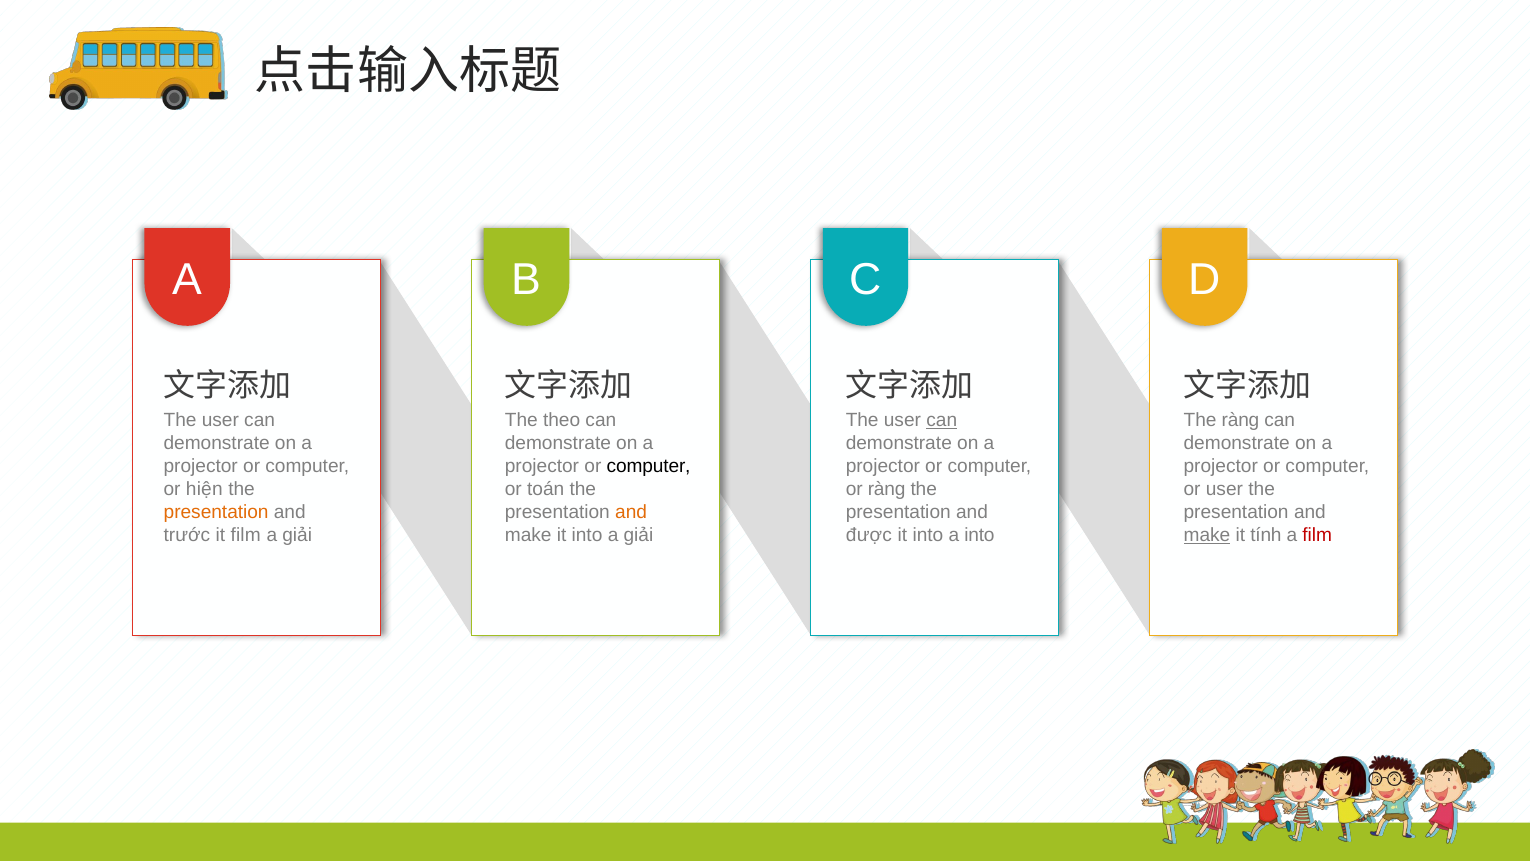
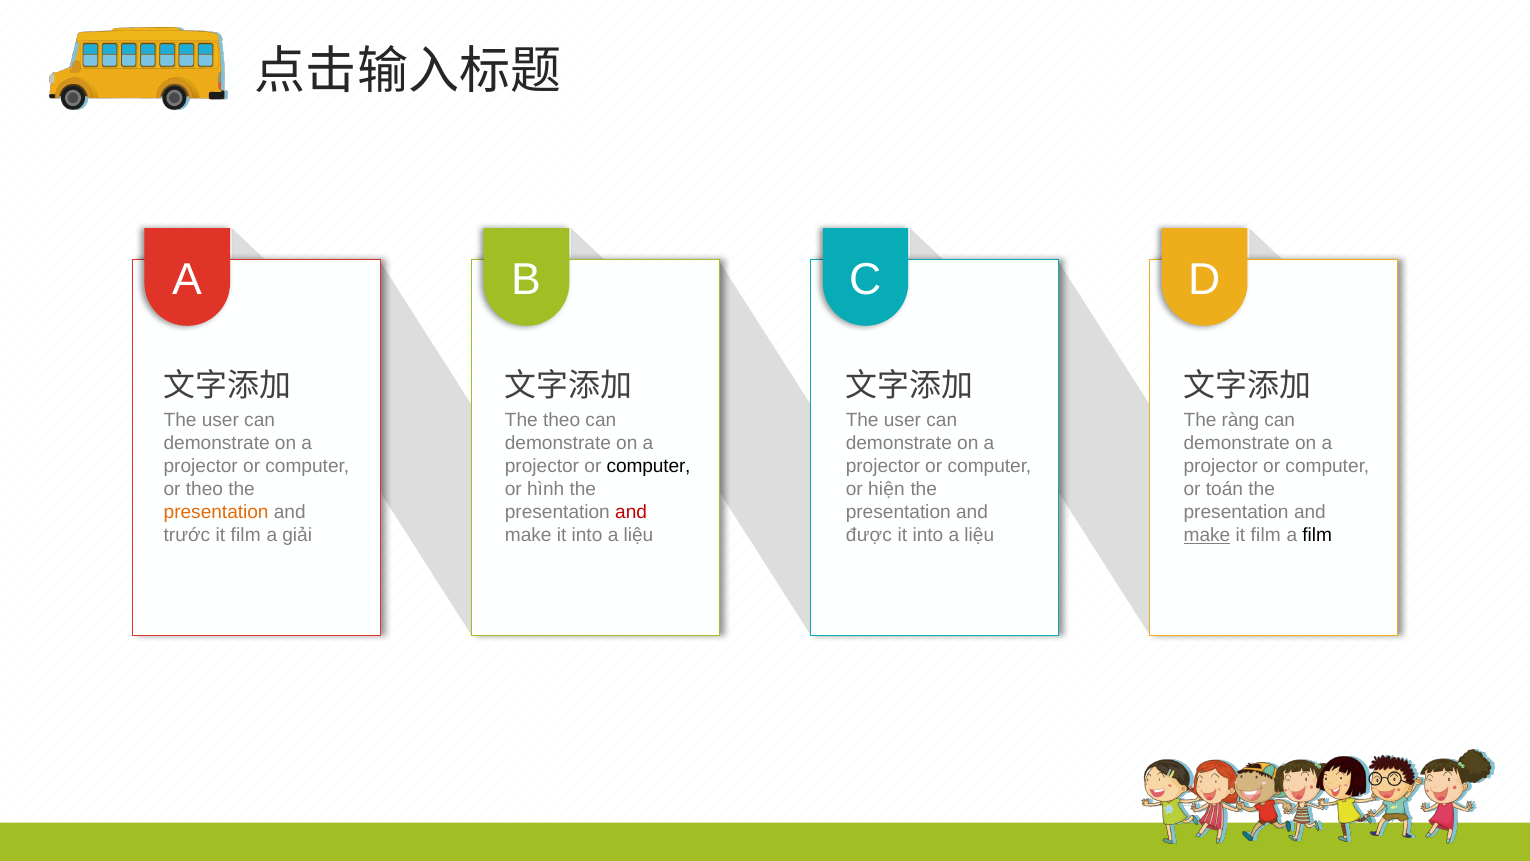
can underline: present -> none (942, 420)
or hiện: hiện -> theo (204, 489)
toán: toán -> hình (546, 489)
or ràng: ràng -> hiện (886, 489)
or user: user -> toán (1224, 489)
and colour: orange -> red (631, 512)
giải: giải -> liệu (638, 535)
into: into -> liệu (979, 535)
tính: tính -> film (1266, 535)
film colour: red -> black (1317, 535)
